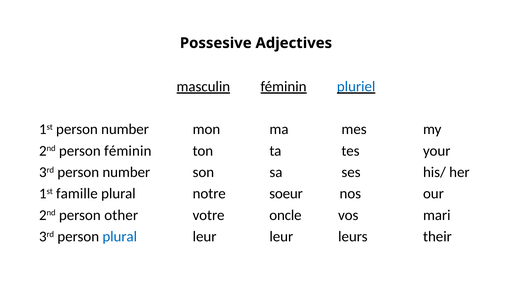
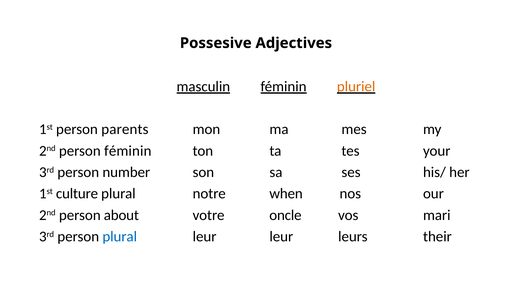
pluriel colour: blue -> orange (356, 87)
1st person number: number -> parents (125, 129)
famille: famille -> culture (77, 194)
soeur: soeur -> when (286, 194)
other: other -> about (121, 215)
